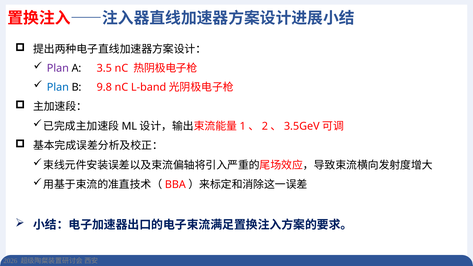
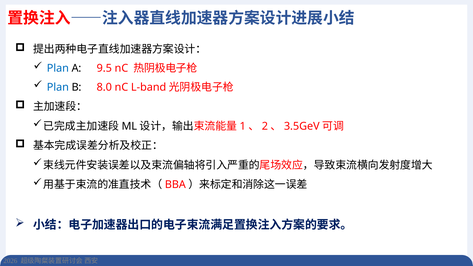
Plan colour: purple -> blue (58, 68)
3.5: 3.5 -> 9.5 (104, 68)
9.8: 9.8 -> 8.0 (104, 87)
